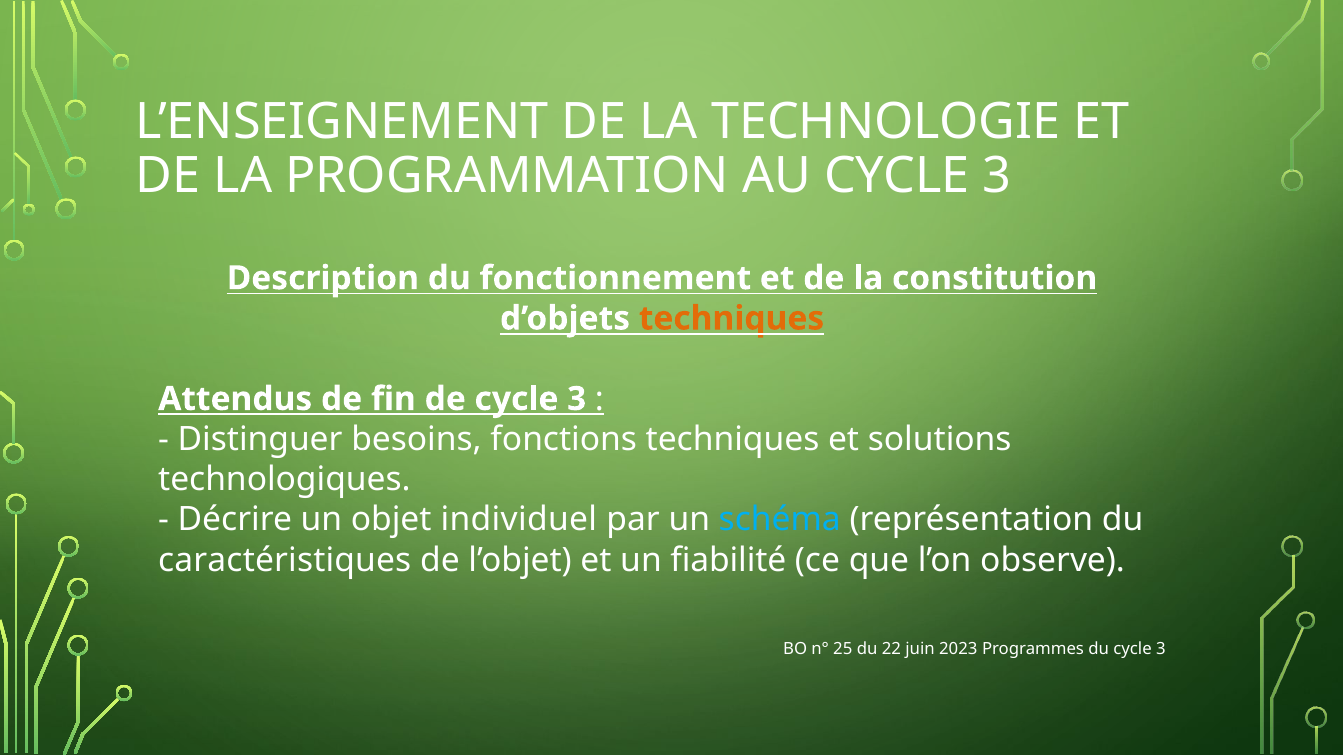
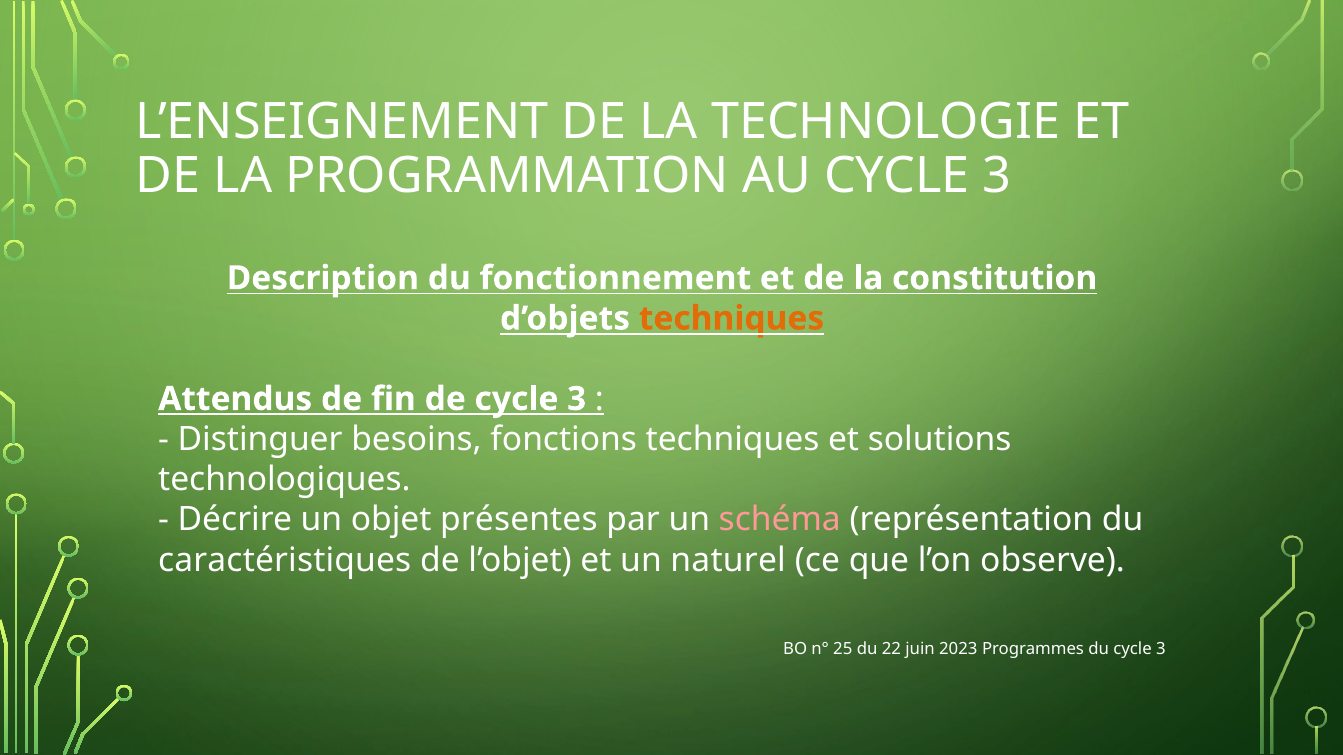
individuel: individuel -> présentes (519, 520)
schéma colour: light blue -> pink (780, 520)
fiabilité: fiabilité -> naturel (728, 560)
